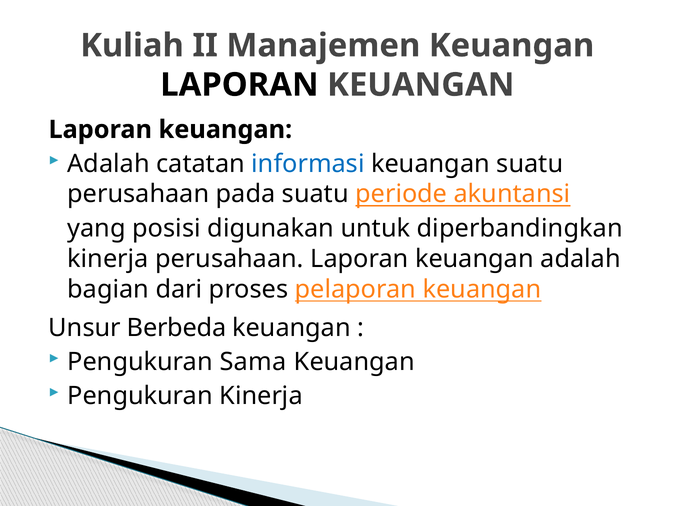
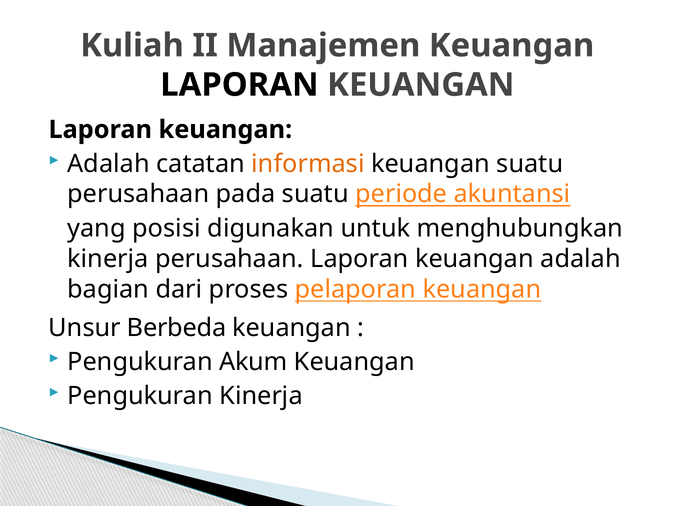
informasi colour: blue -> orange (308, 164)
diperbandingkan: diperbandingkan -> menghubungkan (520, 229)
Sama: Sama -> Akum (253, 362)
